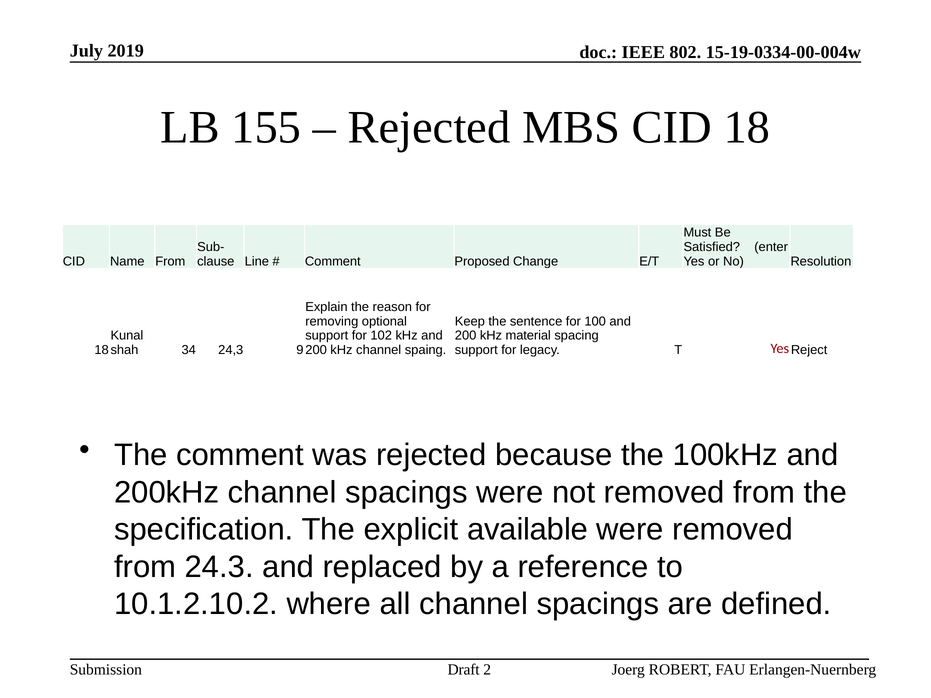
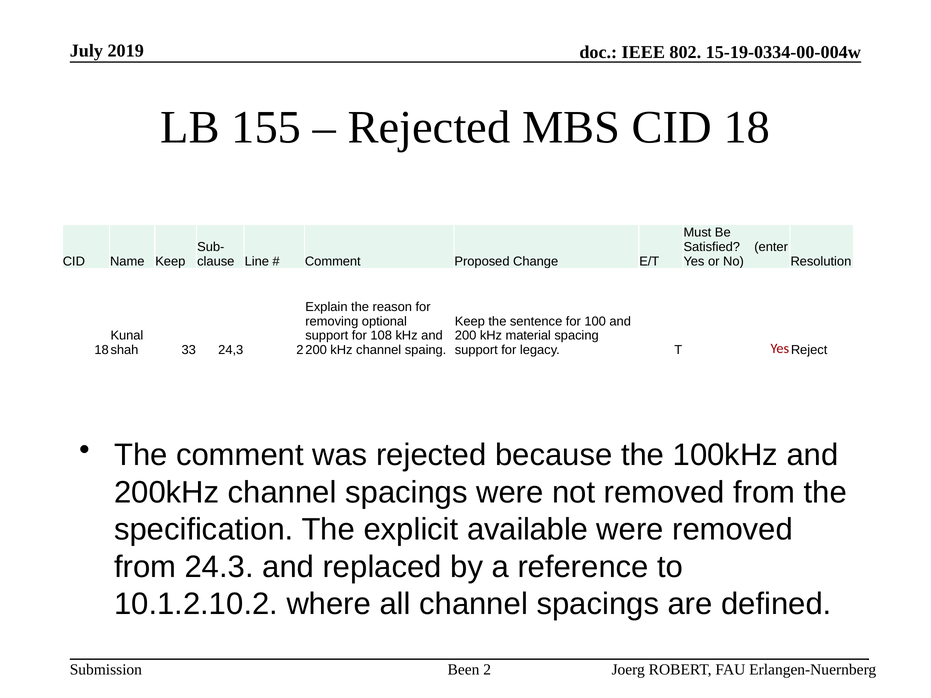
Name From: From -> Keep (170, 261)
102: 102 -> 108 (381, 336)
34: 34 -> 33 (189, 350)
24,3 9: 9 -> 2 (300, 350)
Draft: Draft -> Been (464, 670)
